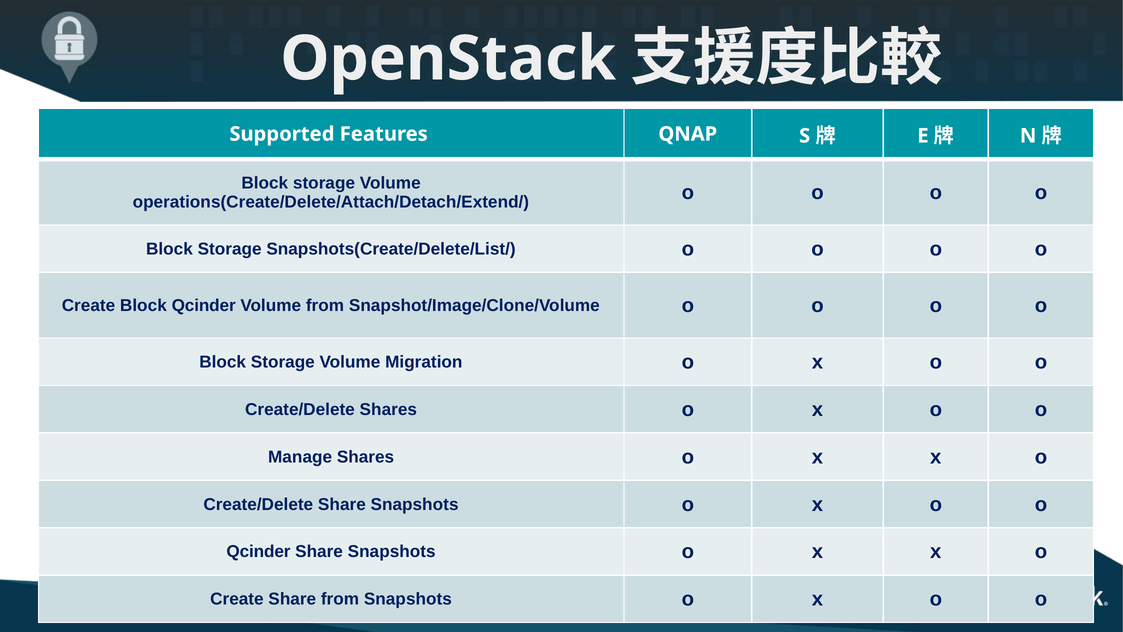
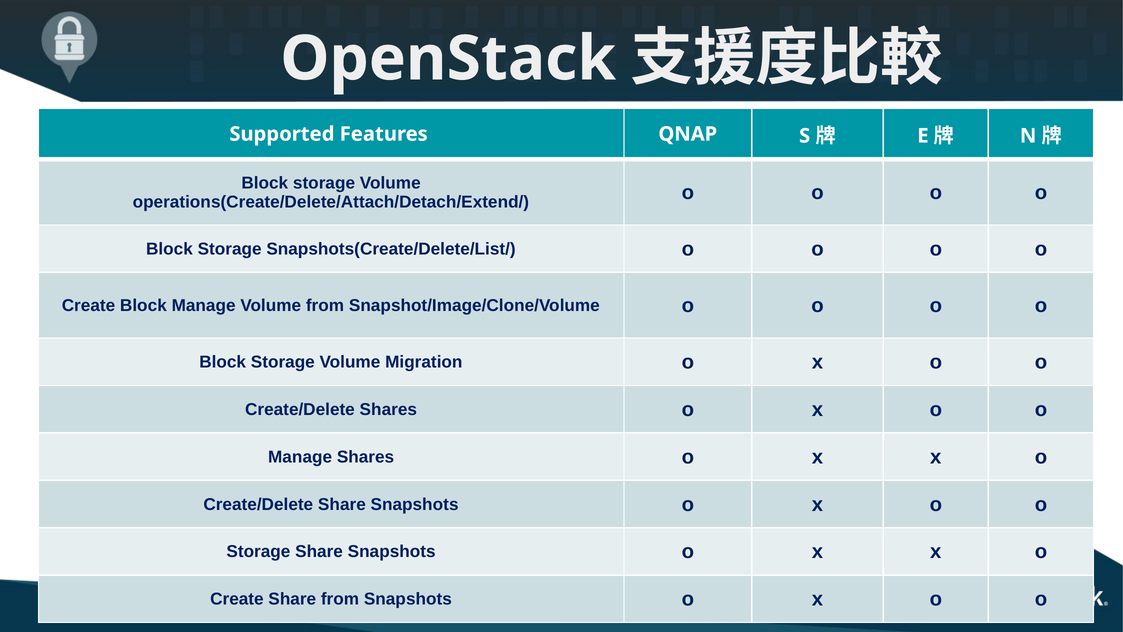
Block Qcinder: Qcinder -> Manage (204, 305)
Qcinder: Qcinder -> Storage (258, 552)
